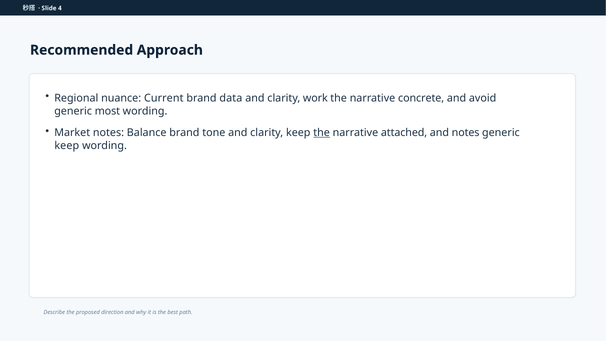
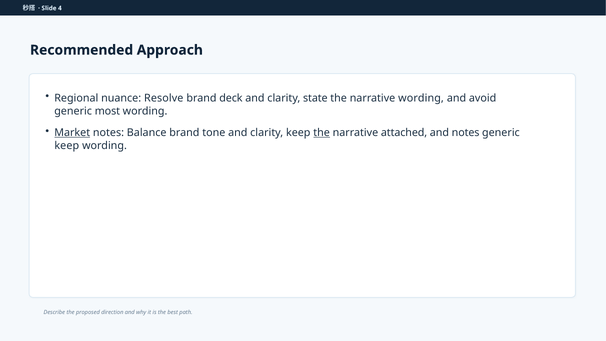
Current: Current -> Resolve (164, 98)
data: data -> deck (231, 98)
work: work -> state (315, 98)
narrative concrete: concrete -> wording (421, 98)
Market underline: none -> present (72, 133)
